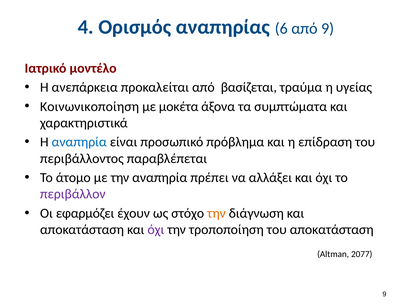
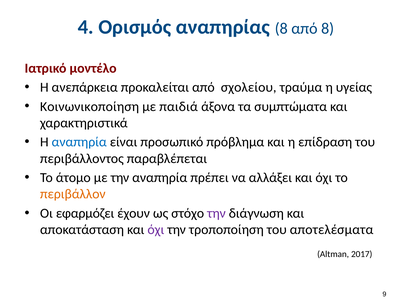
αναπηρίας 6: 6 -> 8 (281, 29)
από 9: 9 -> 8 (328, 29)
βασίζεται: βασίζεται -> σχολείου (249, 87)
μοκέτα: μοκέτα -> παιδιά (179, 107)
περιβάλλον colour: purple -> orange (73, 194)
την colour: orange -> purple (216, 213)
του αποκατάσταση: αποκατάσταση -> αποτελέσματα (332, 230)
2077: 2077 -> 2017 (362, 254)
